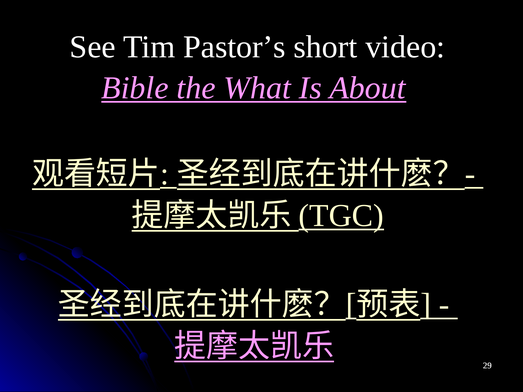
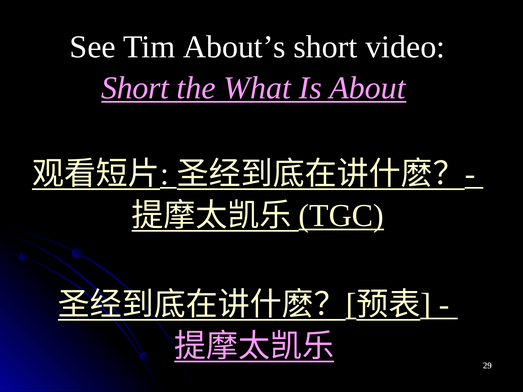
Pastor’s: Pastor’s -> About’s (234, 47)
Bible: Bible -> Short (135, 88)
